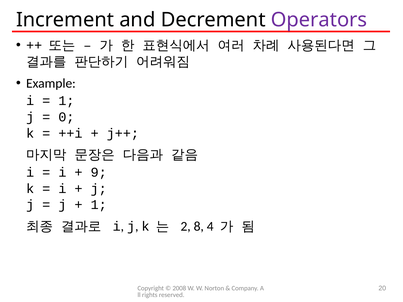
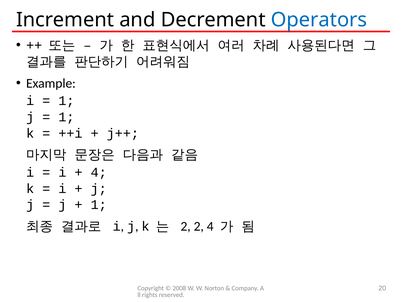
Operators colour: purple -> blue (319, 20)
0: 0 -> 1 (66, 117)
9: 9 -> 4 (99, 172)
2 8: 8 -> 2 (199, 227)
